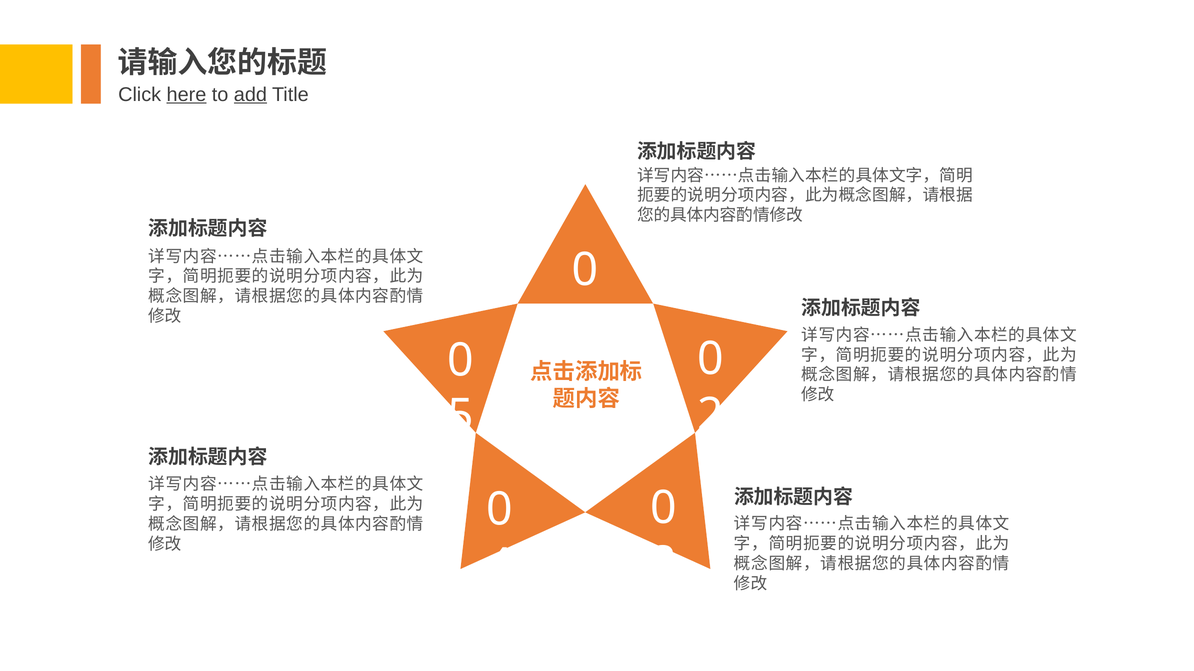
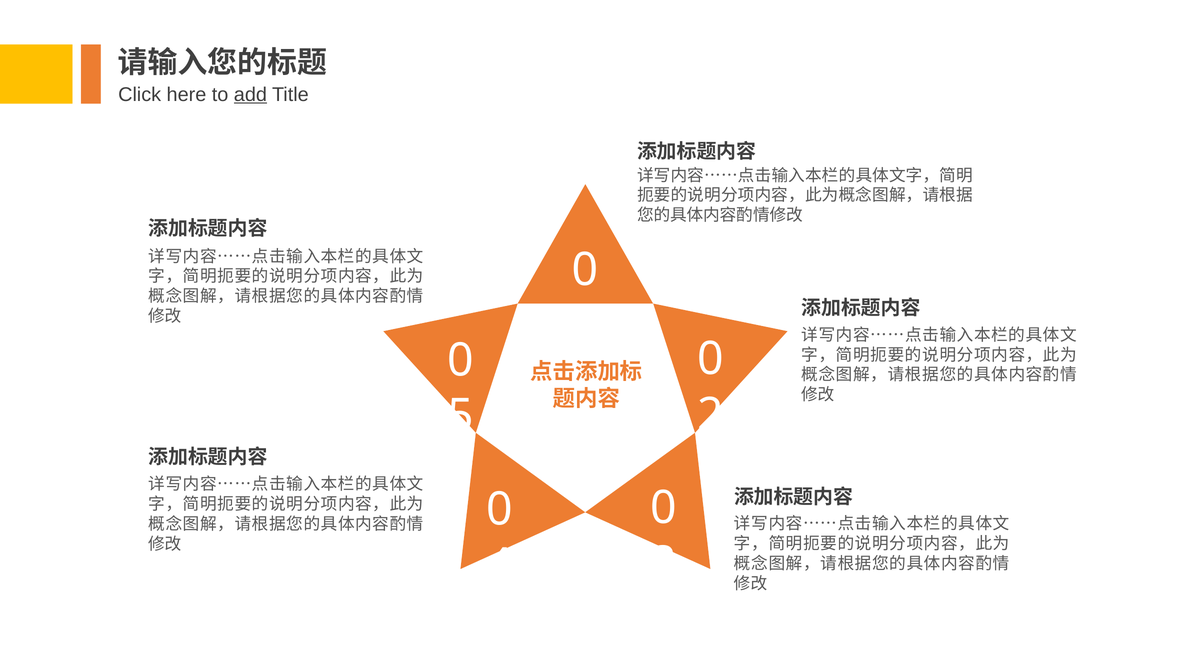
here underline: present -> none (186, 95)
